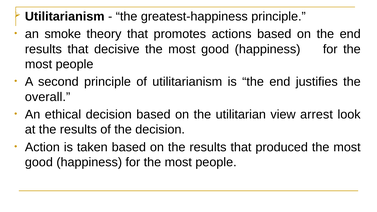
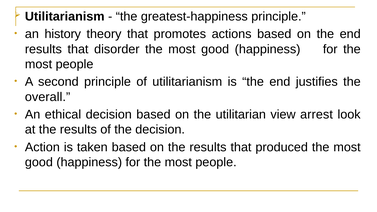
smoke: smoke -> history (63, 34)
decisive: decisive -> disorder (117, 49)
